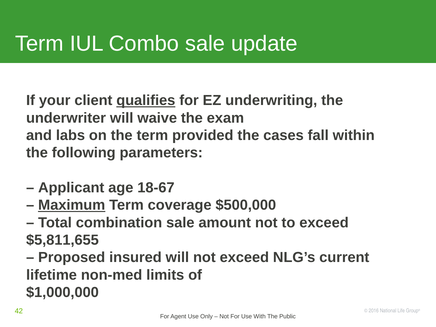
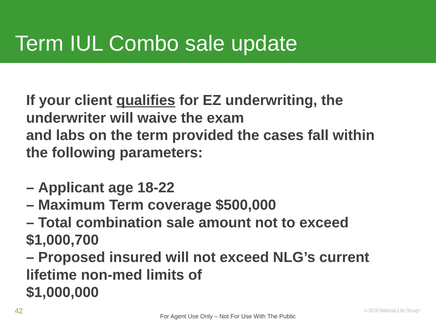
18-67: 18-67 -> 18-22 (156, 188)
Maximum underline: present -> none (72, 205)
$5,811,655: $5,811,655 -> $1,000,700 (62, 240)
